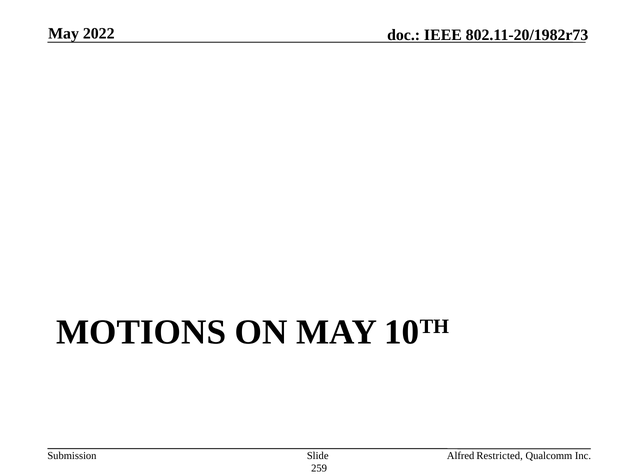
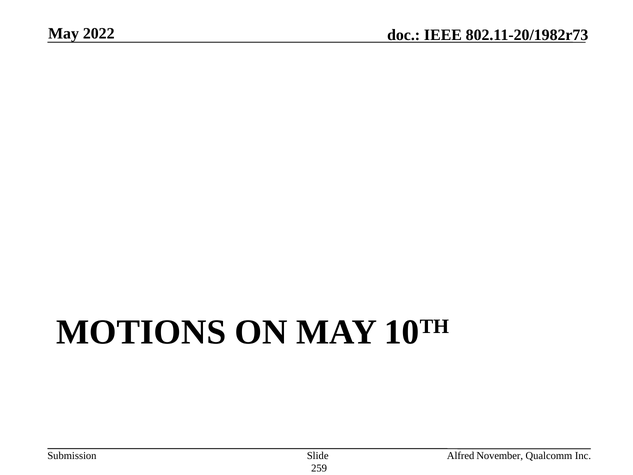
Restricted: Restricted -> November (500, 455)
